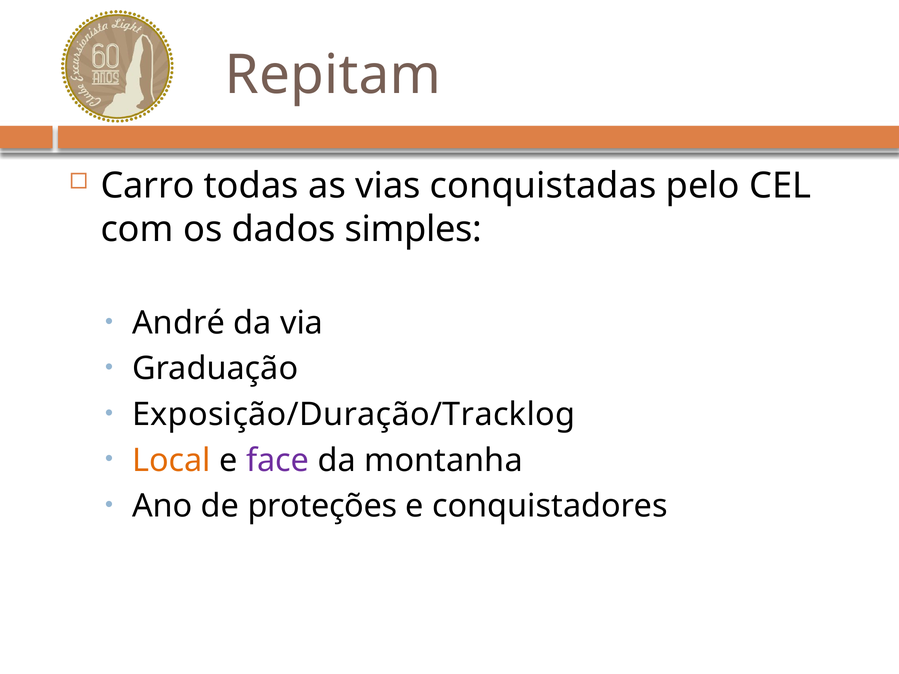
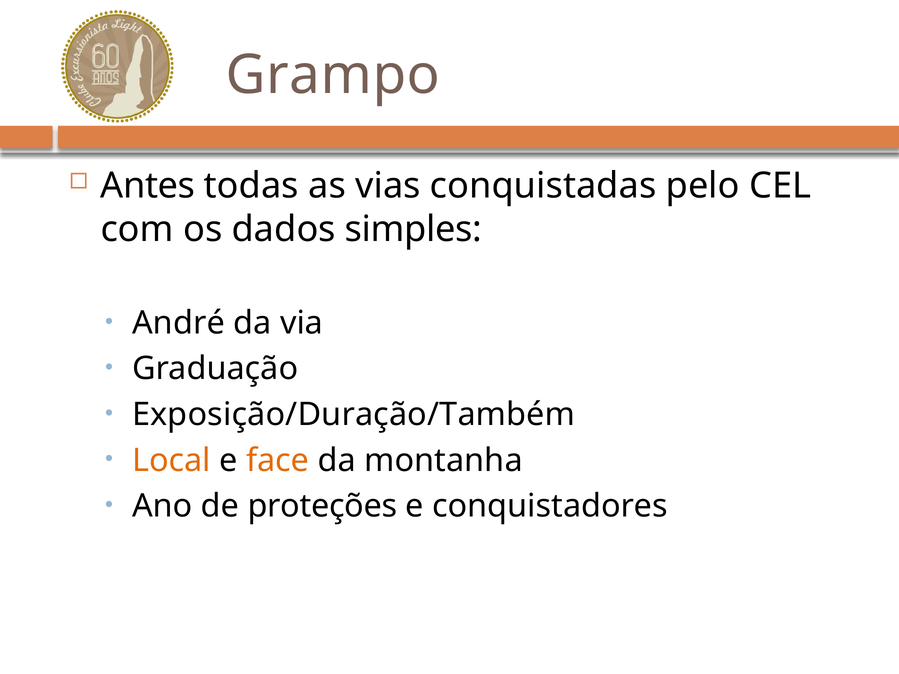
Repitam: Repitam -> Grampo (333, 75)
Carro: Carro -> Antes (148, 186)
Exposição/Duração/Tracklog: Exposição/Duração/Tracklog -> Exposição/Duração/Também (354, 415)
face colour: purple -> orange (278, 460)
